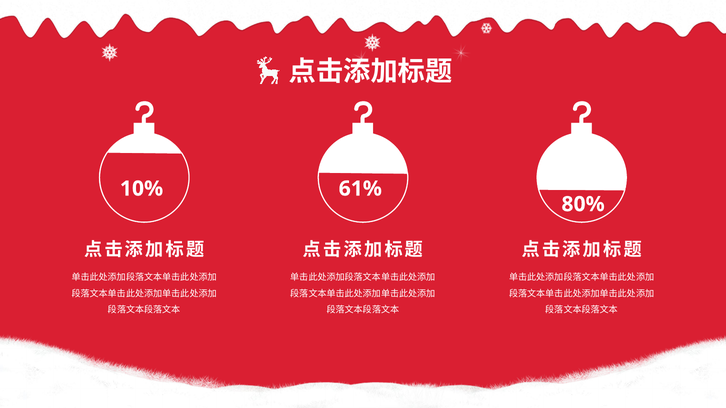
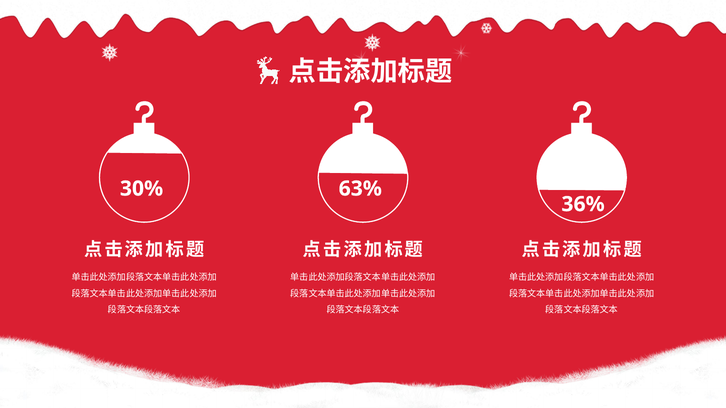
10%: 10% -> 30% (142, 189)
61%: 61% -> 63% (360, 189)
80%: 80% -> 36% (583, 204)
